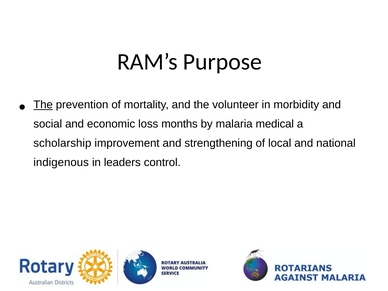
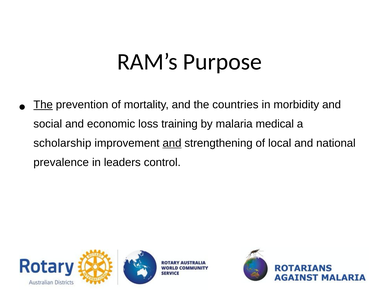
volunteer: volunteer -> countries (235, 105)
months: months -> training (179, 124)
and underline: none -> present (172, 143)
indigenous: indigenous -> prevalence (61, 162)
